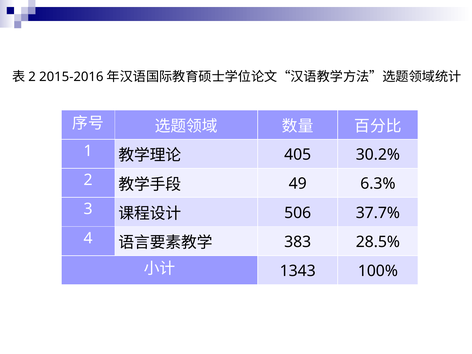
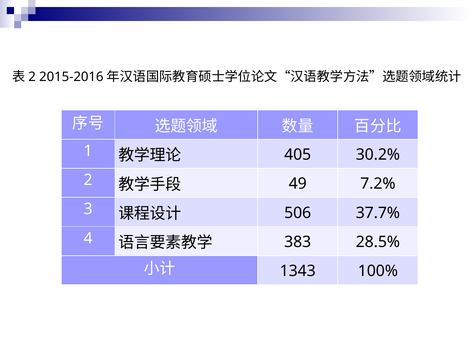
6.3%: 6.3% -> 7.2% (378, 184)
